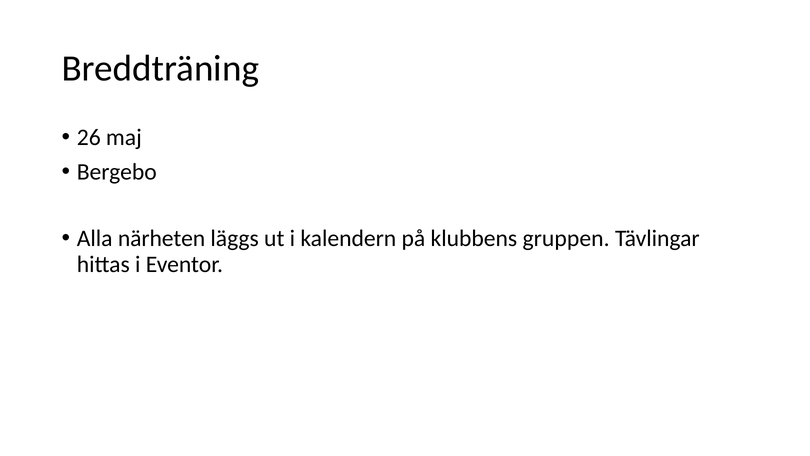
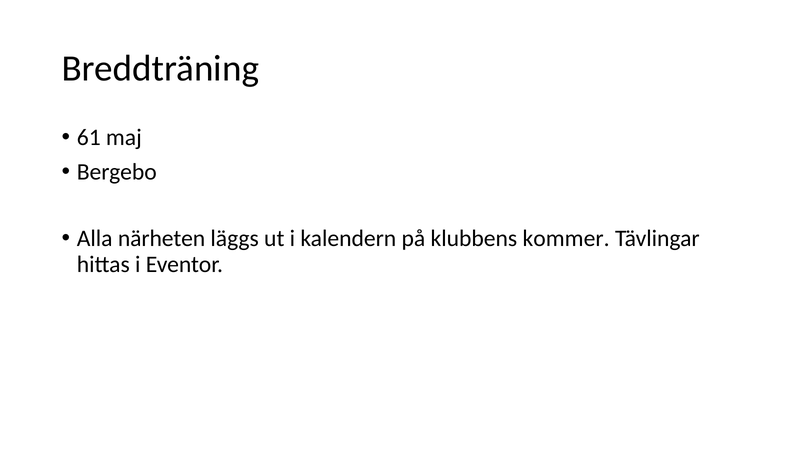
26: 26 -> 61 (89, 137)
gruppen: gruppen -> kommer (566, 238)
